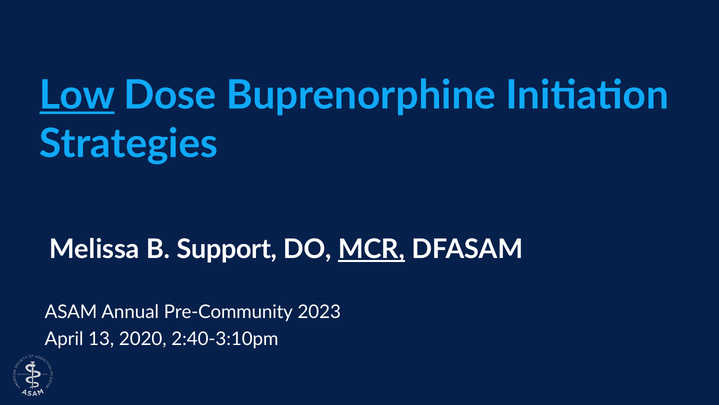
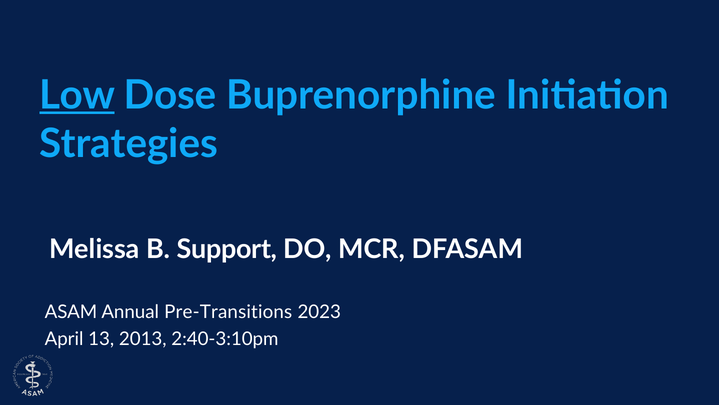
MCR underline: present -> none (372, 249)
Pre-Community: Pre-Community -> Pre-Transitions (228, 312)
2020: 2020 -> 2013 (143, 338)
